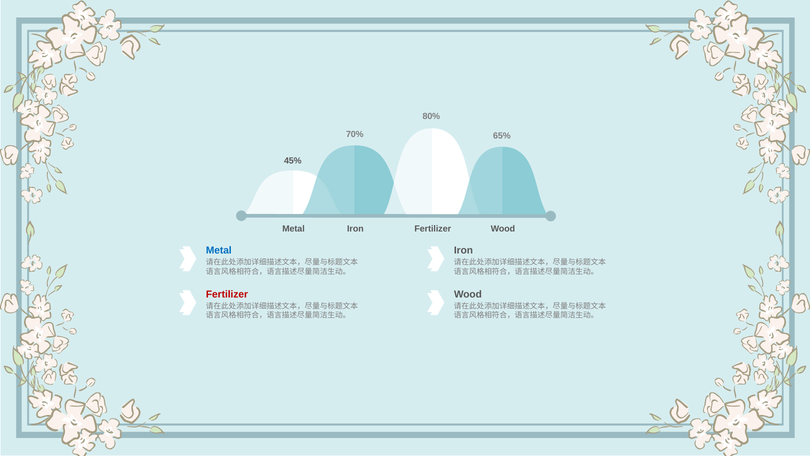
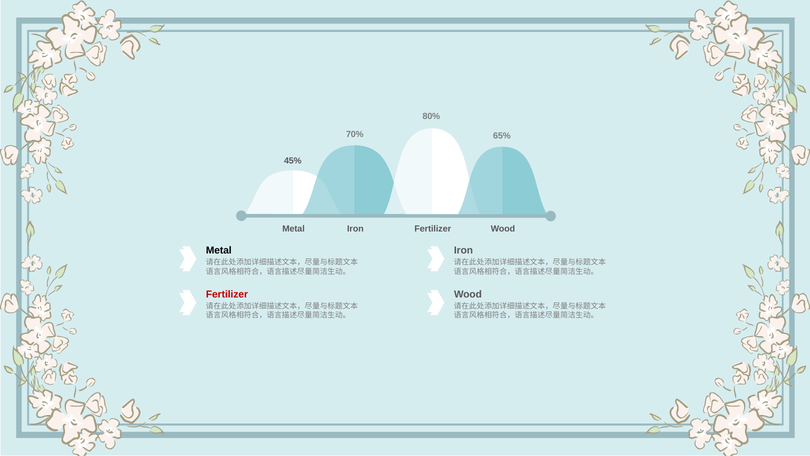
Metal colour: blue -> black (219, 250)
